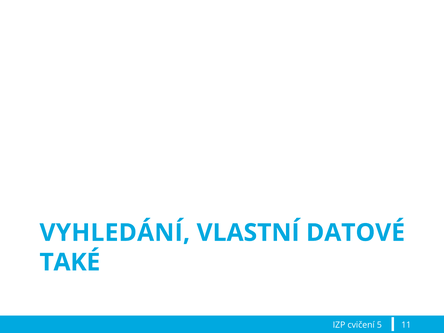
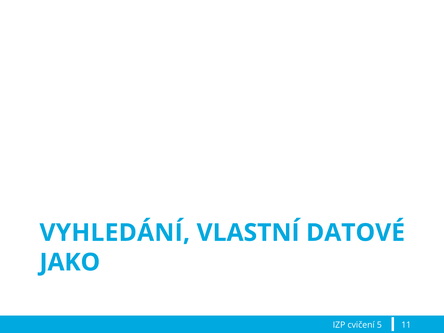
TAKÉ: TAKÉ -> JAKO (70, 262)
